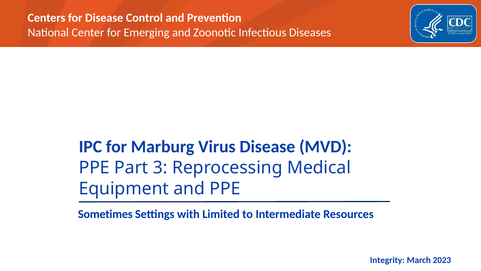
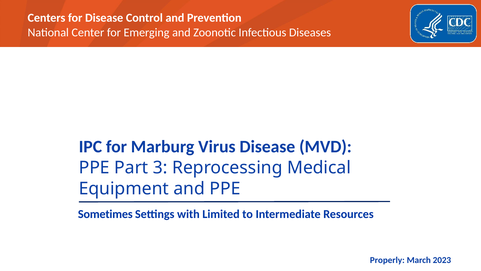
Integrity: Integrity -> Properly (387, 260)
